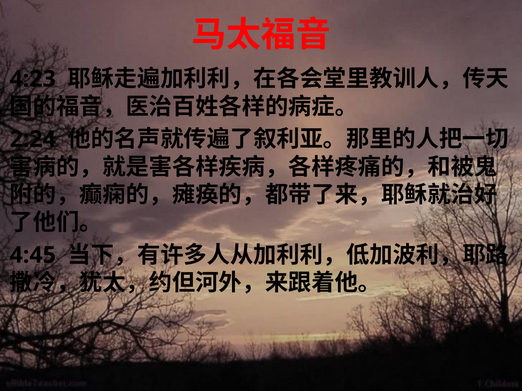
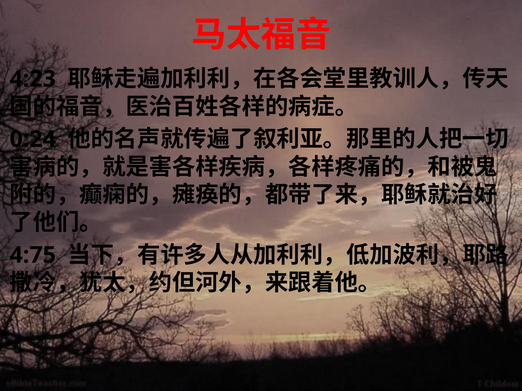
2:24: 2:24 -> 0:24 (33, 139)
4:45: 4:45 -> 4:75 (33, 255)
